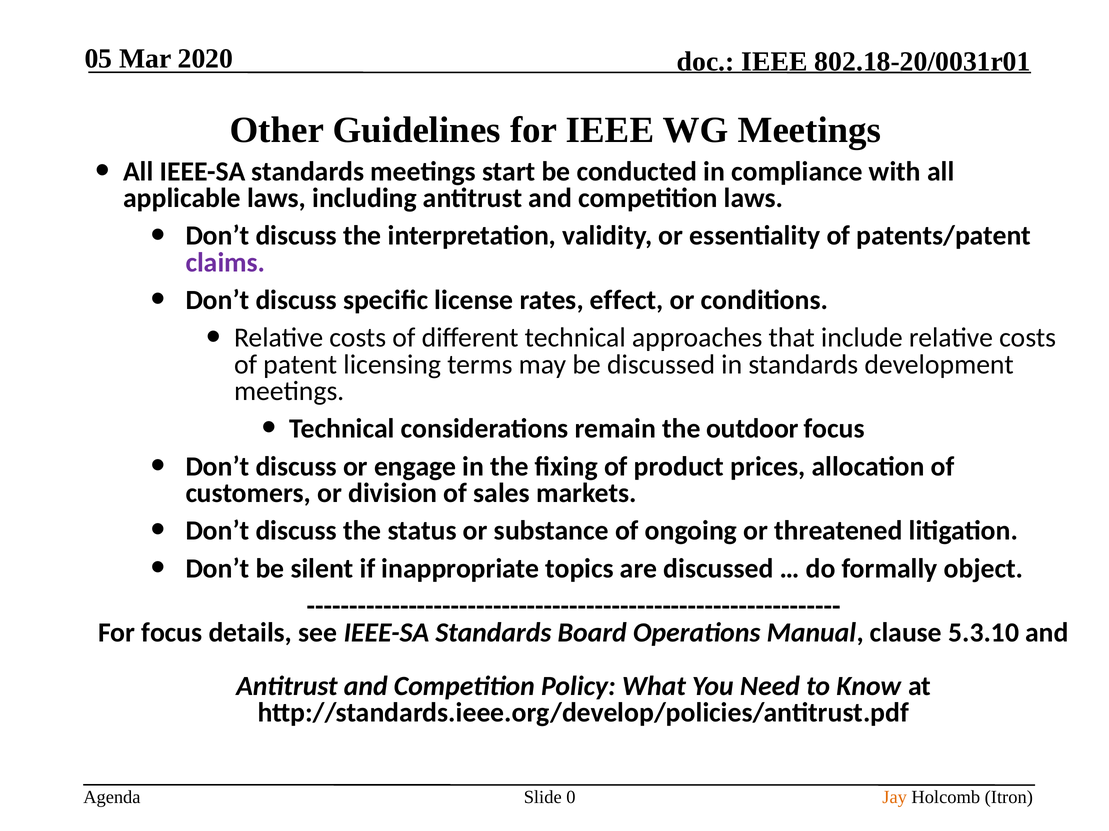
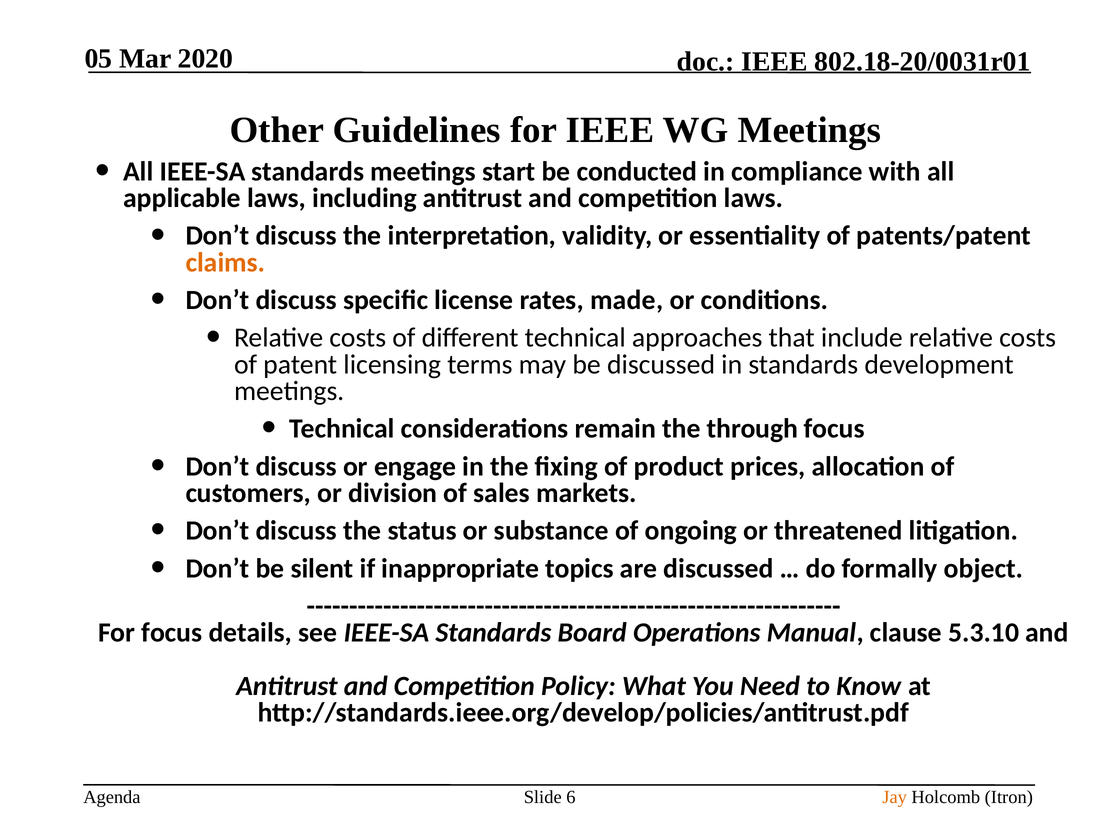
claims colour: purple -> orange (225, 263)
effect: effect -> made (627, 300)
outdoor: outdoor -> through (752, 429)
0: 0 -> 6 (571, 798)
